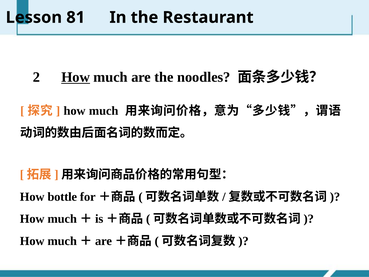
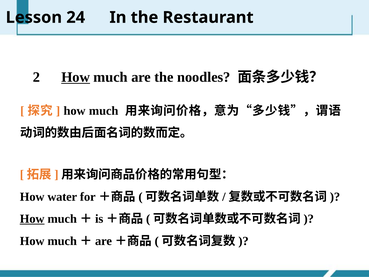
81: 81 -> 24 (76, 17)
bottle: bottle -> water (62, 197)
How underline: none -> present (32, 219)
